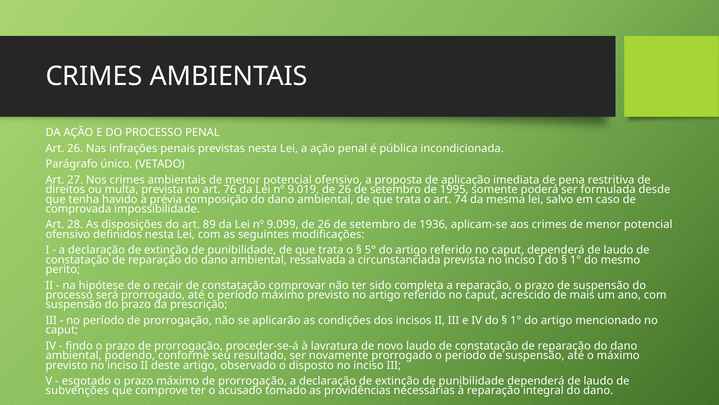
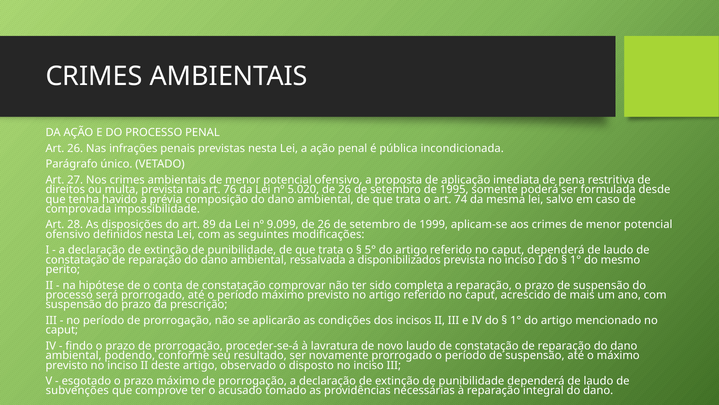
9.019: 9.019 -> 5.020 (303, 189)
1936: 1936 -> 1999 (434, 224)
circunstanciada: circunstanciada -> disponibilizados (399, 260)
recair: recair -> conta (168, 285)
